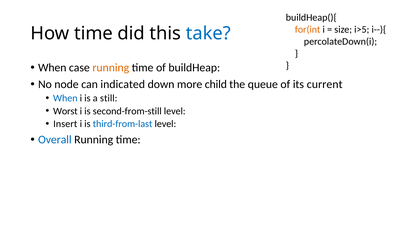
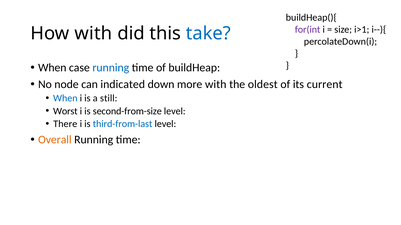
for(int colour: orange -> purple (308, 30)
i>5: i>5 -> i>1 (362, 30)
How time: time -> with (93, 34)
running colour: orange -> blue (111, 68)
more child: child -> with (216, 85)
queue: queue -> oldest (263, 85)
second-from-still: second-from-still -> second-from-size (127, 111)
Insert: Insert -> There (65, 124)
Overall colour: blue -> orange (55, 140)
